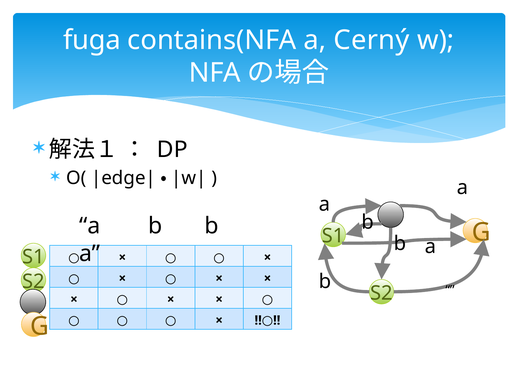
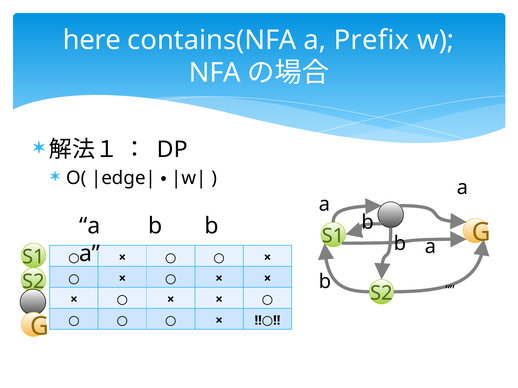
fuga: fuga -> here (92, 40)
Cerný: Cerný -> Prefix (371, 40)
